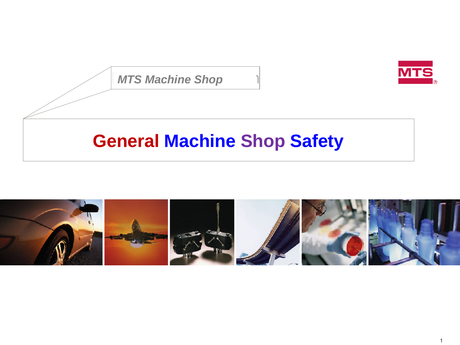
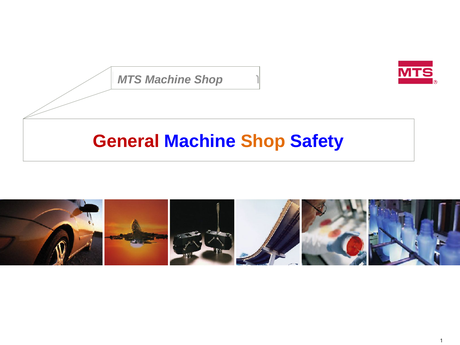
Shop colour: purple -> orange (263, 141)
